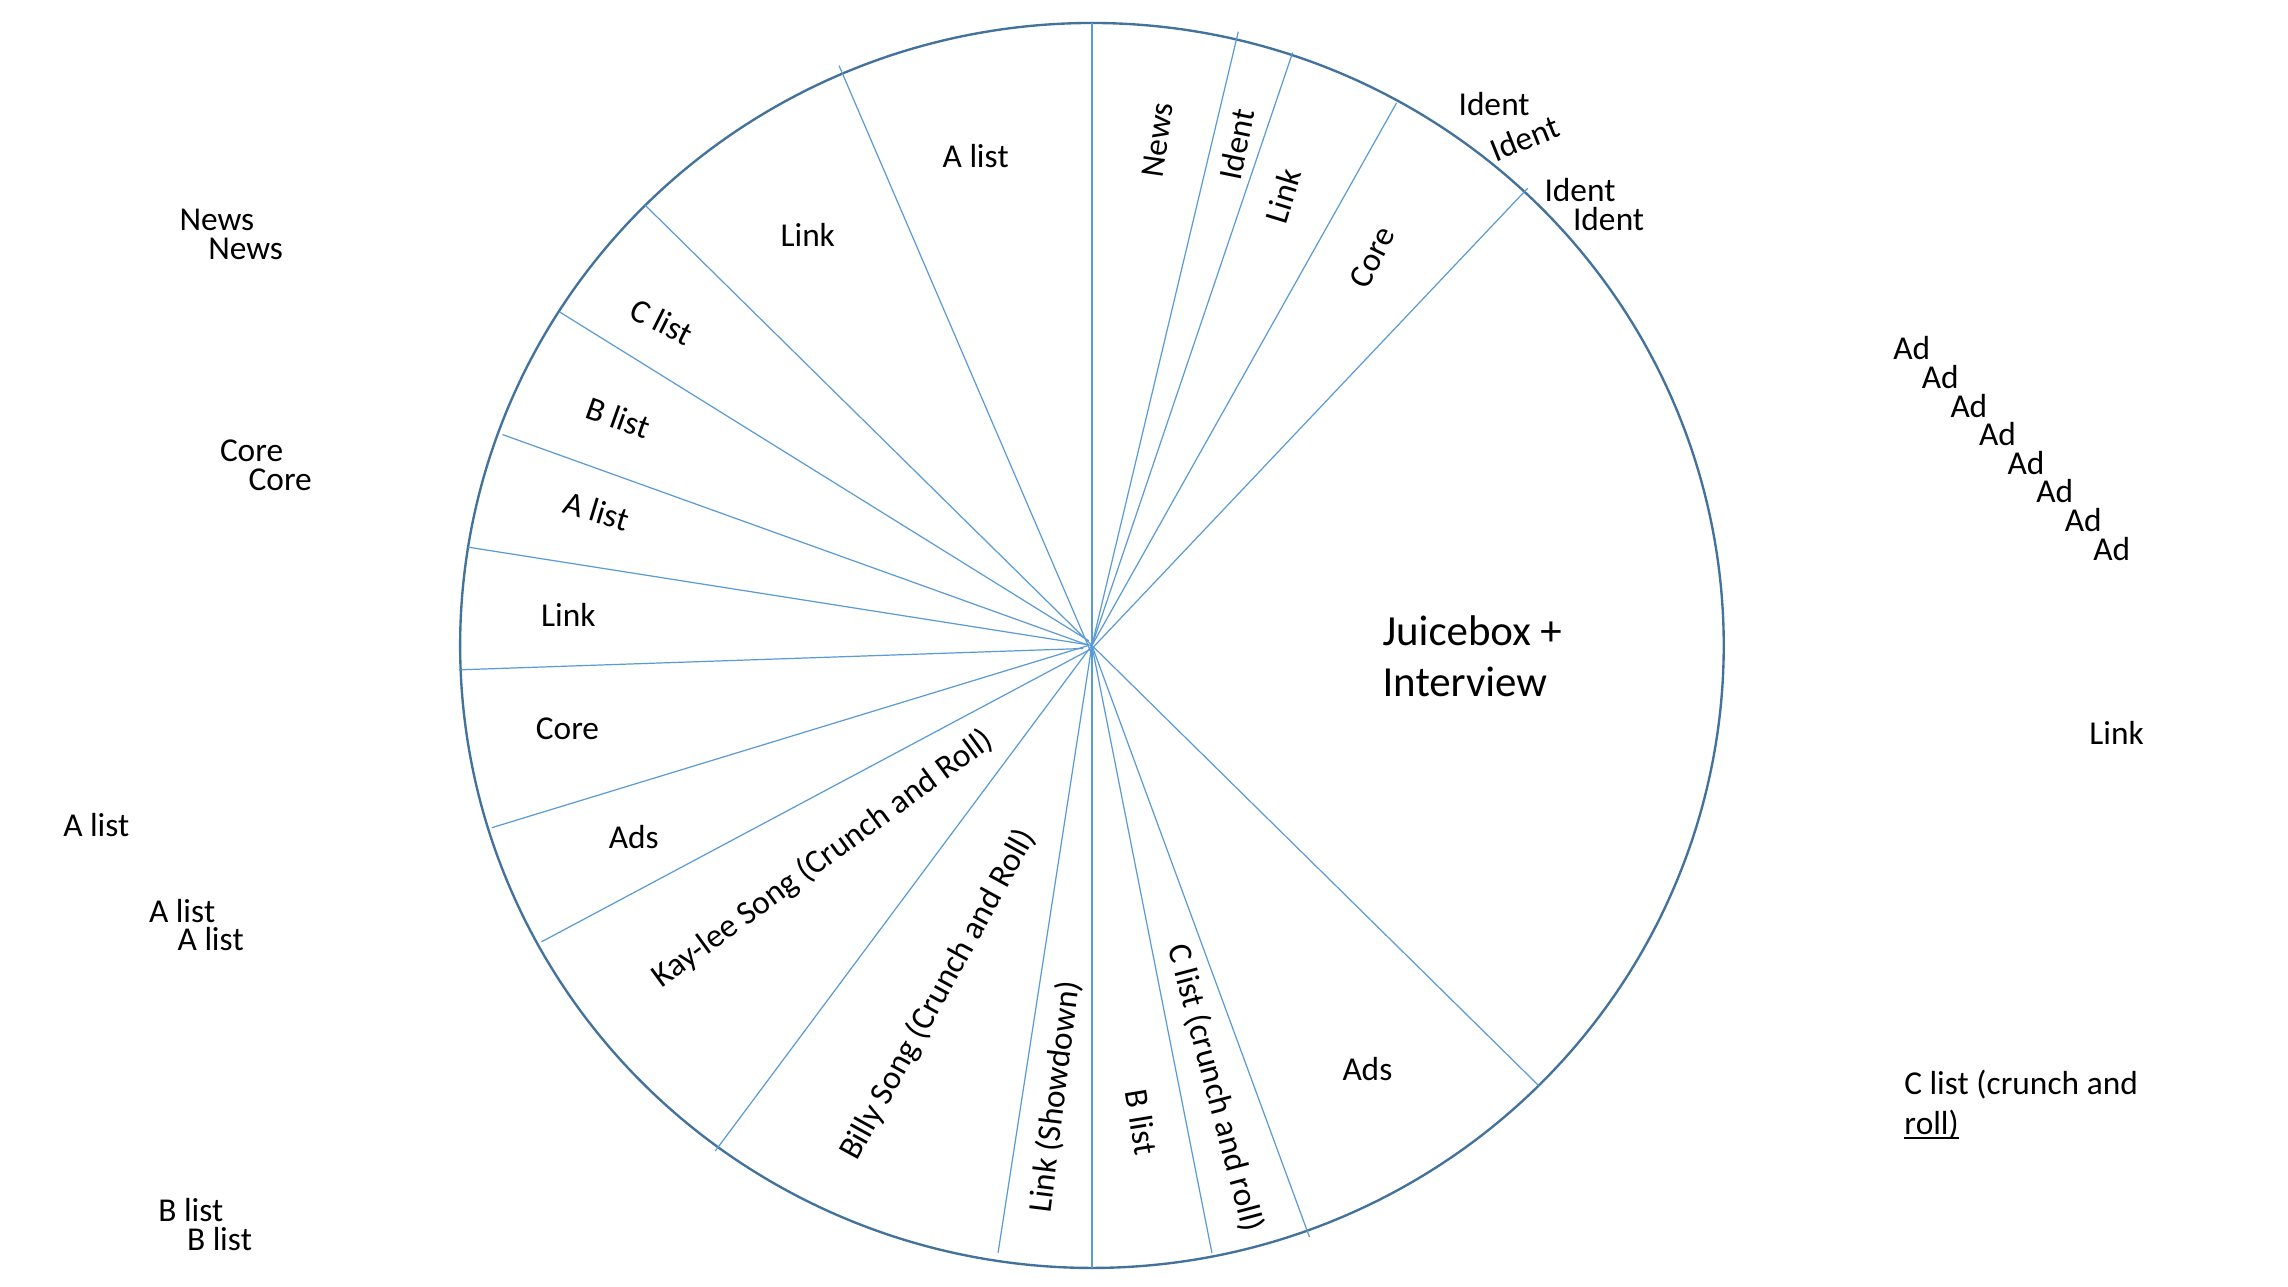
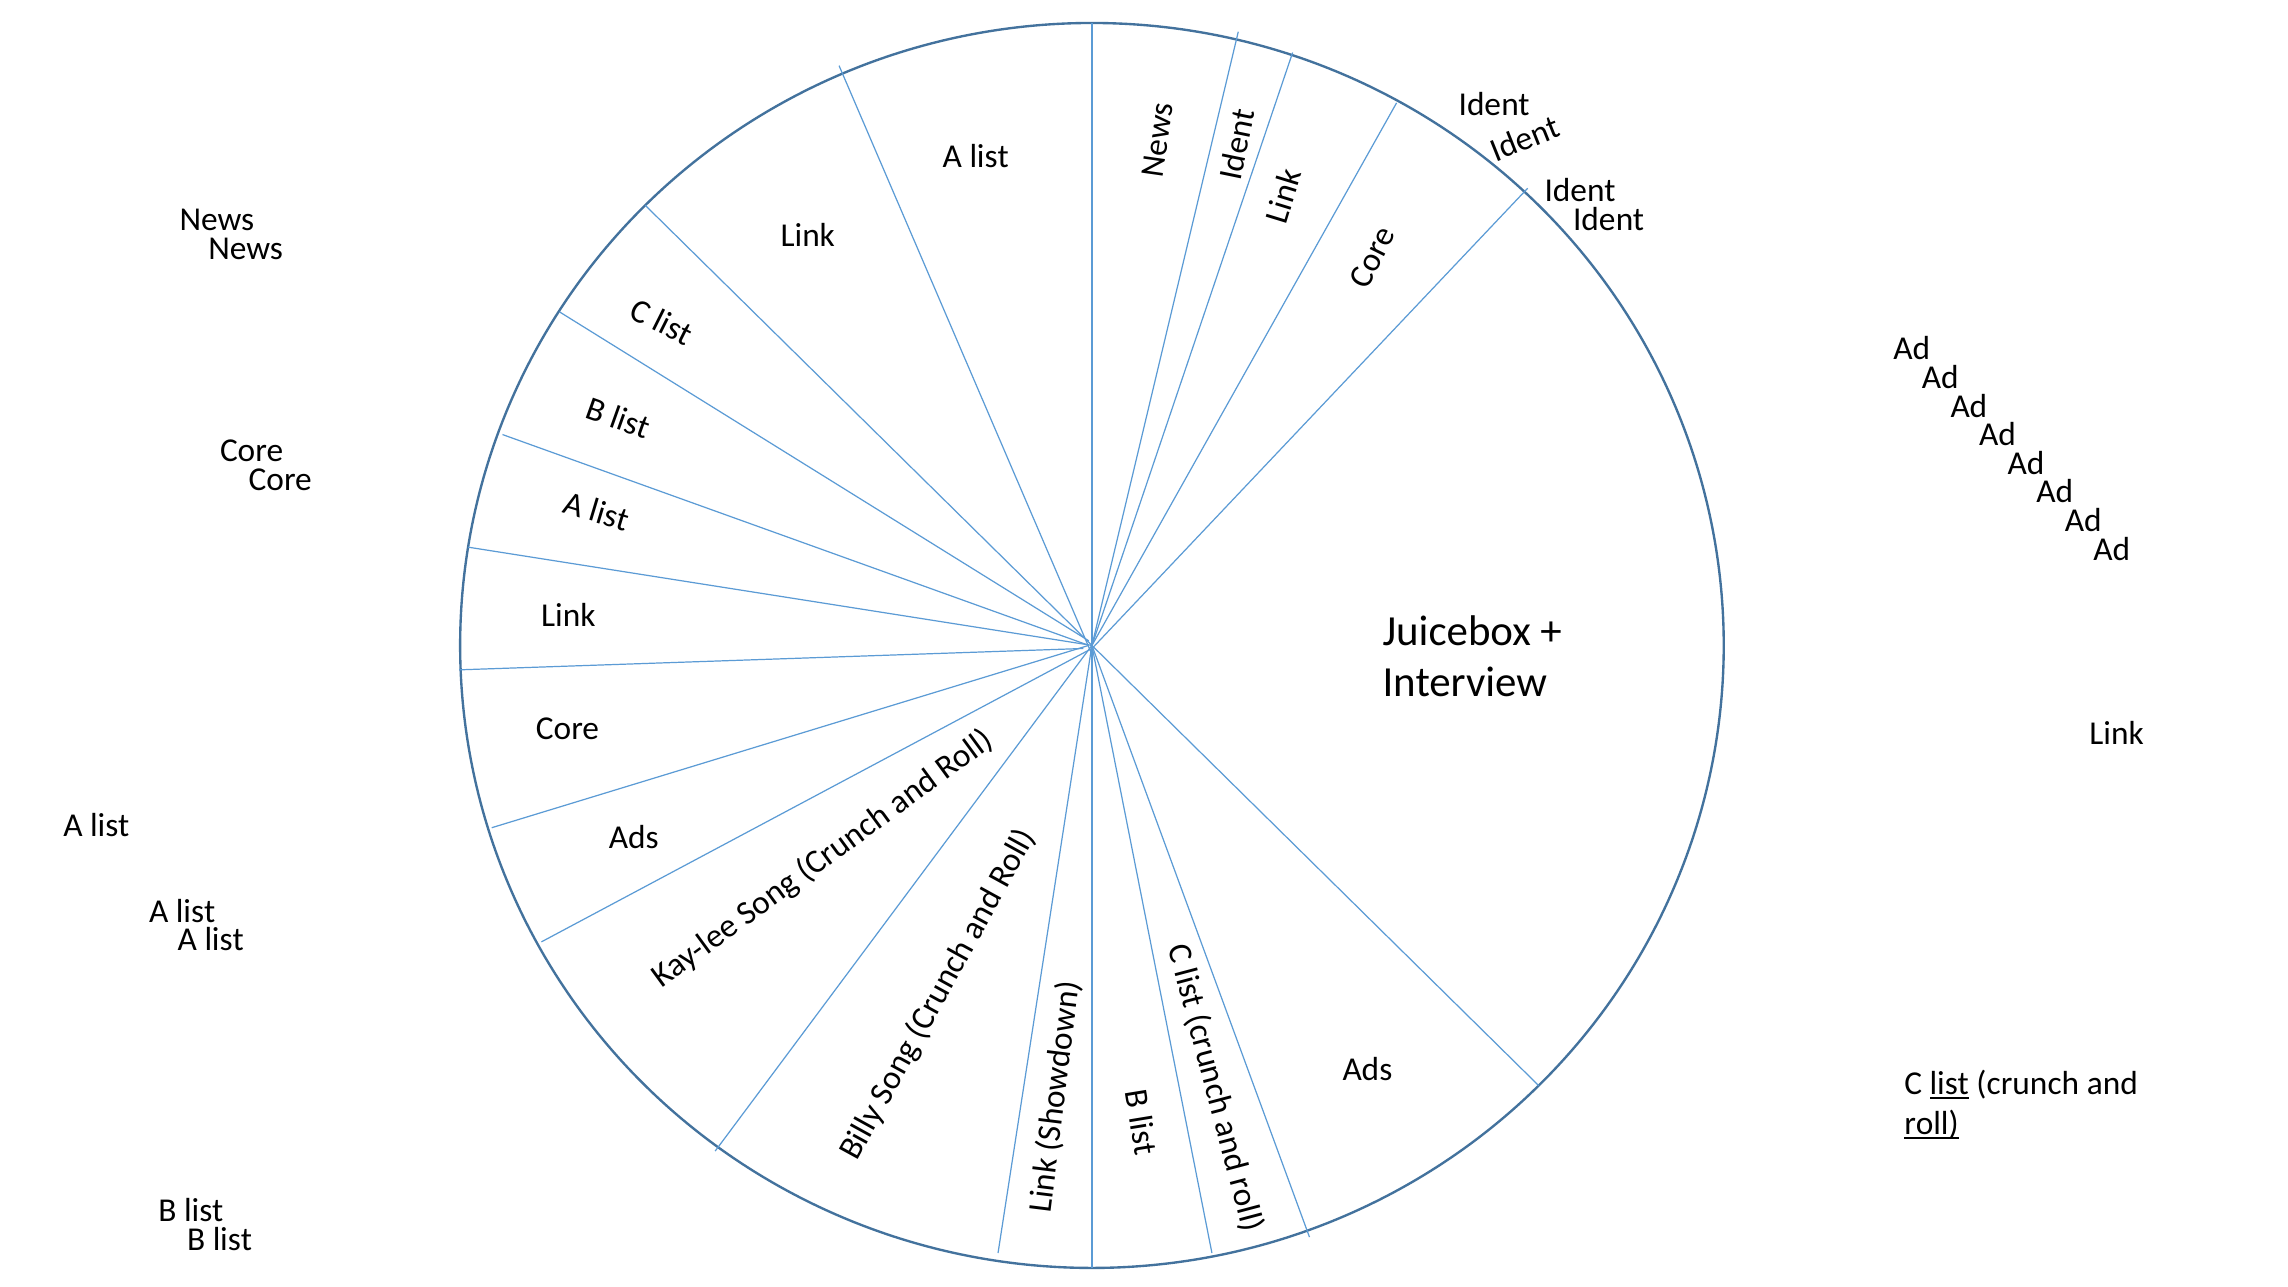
list underline: none -> present (1949, 1084)
